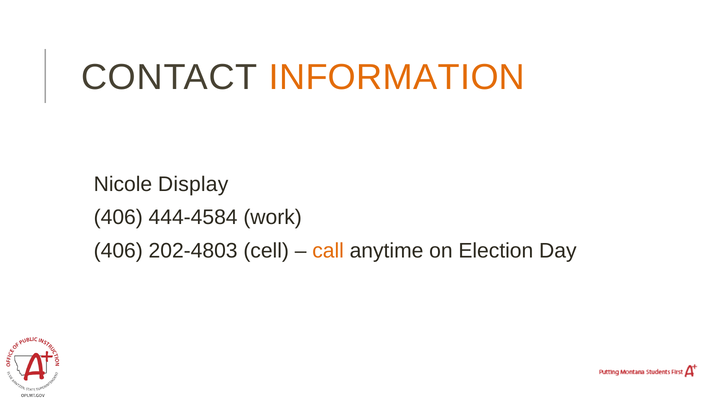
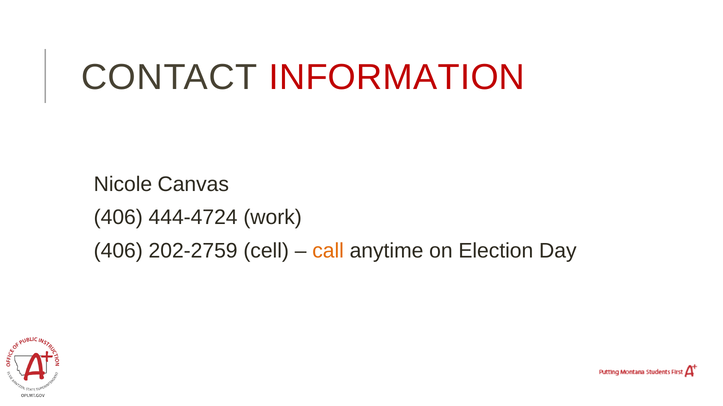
INFORMATION colour: orange -> red (397, 78)
Display: Display -> Canvas (193, 185)
444-4584: 444-4584 -> 444-4724 (193, 218)
202-4803: 202-4803 -> 202-2759 (193, 251)
